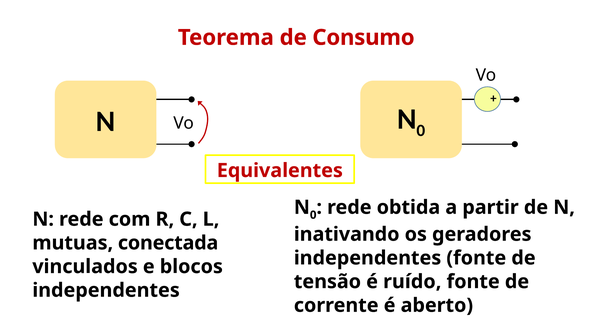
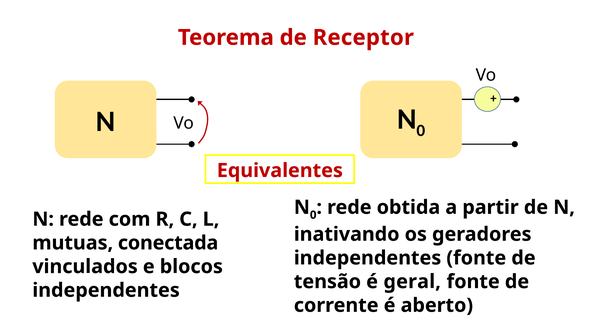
Consumo: Consumo -> Receptor (363, 38)
ruído: ruído -> geral (412, 282)
